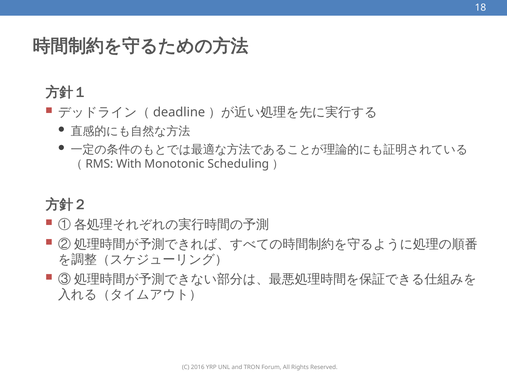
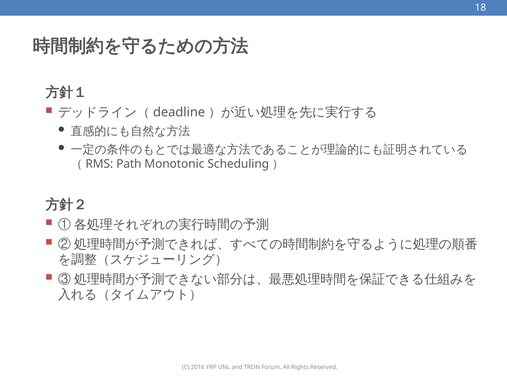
With: With -> Path (129, 164)
